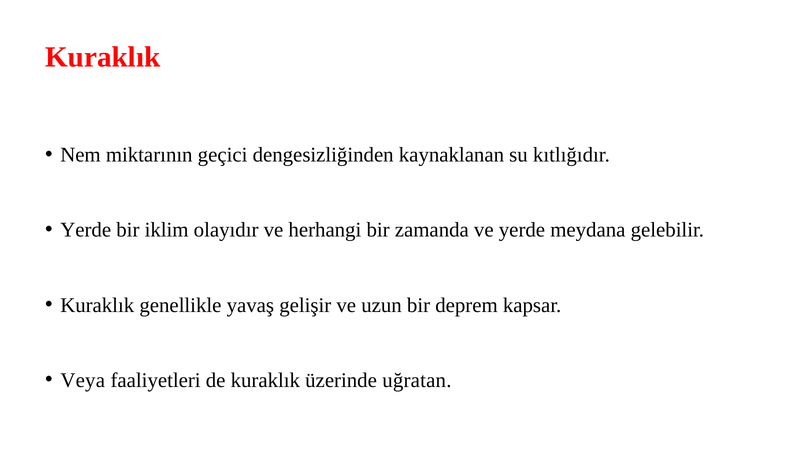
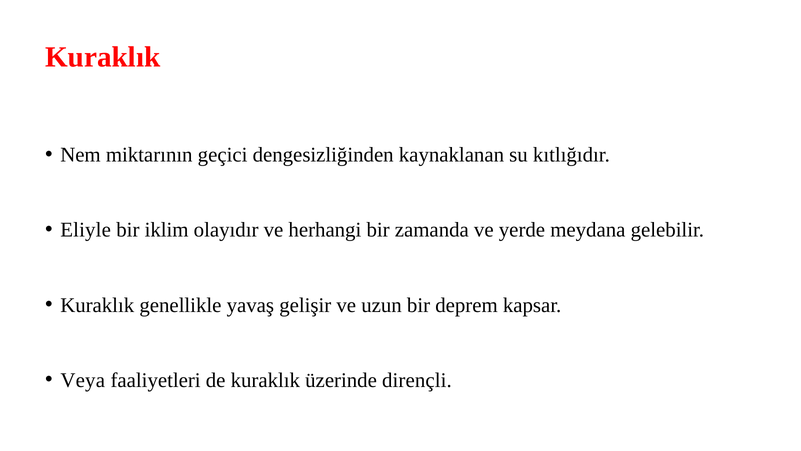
Yerde: Yerde -> Eliyle (86, 230)
uğratan: uğratan -> dirençli (417, 380)
